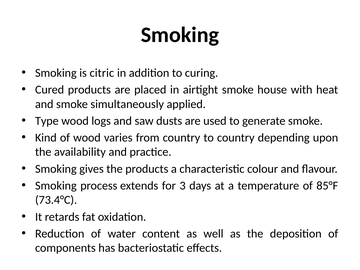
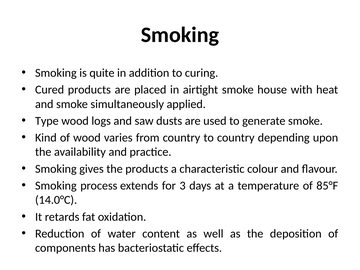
citric: citric -> quite (102, 73)
73.4°C: 73.4°C -> 14.0°C (56, 200)
